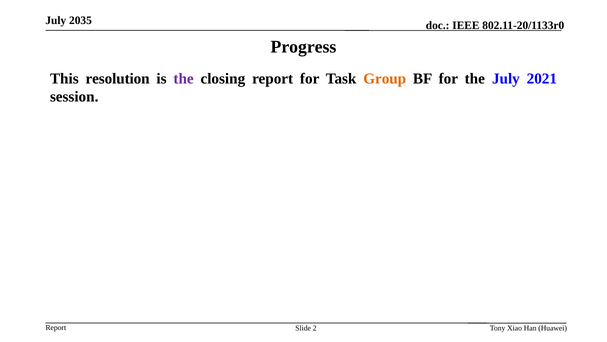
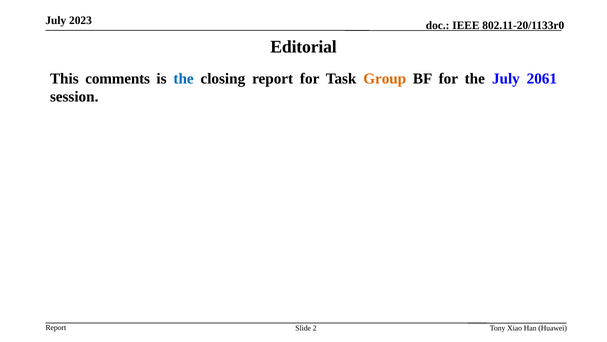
2035: 2035 -> 2023 (80, 21)
Progress: Progress -> Editorial (304, 47)
resolution: resolution -> comments (118, 78)
the colour: purple -> blue (184, 78)
2021: 2021 -> 2061 (542, 78)
